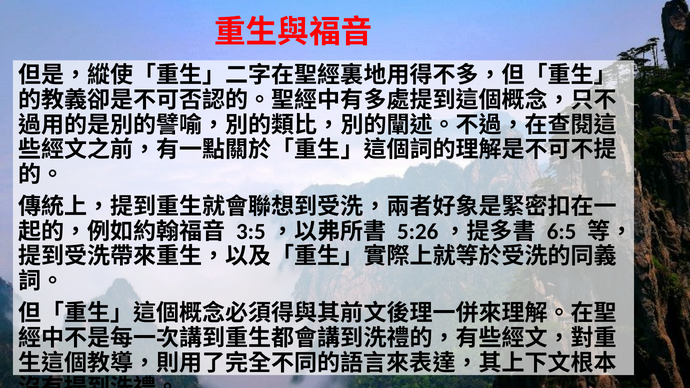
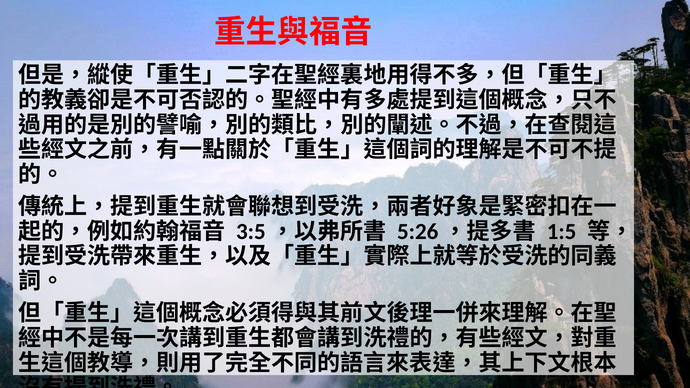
6:5: 6:5 -> 1:5 (562, 232)
